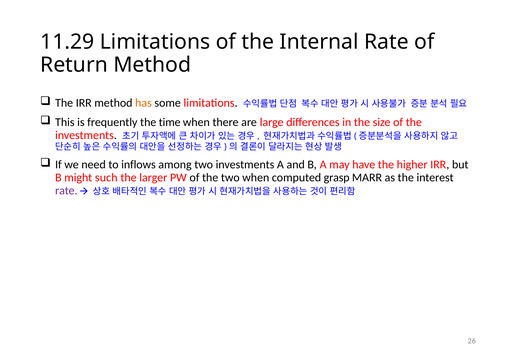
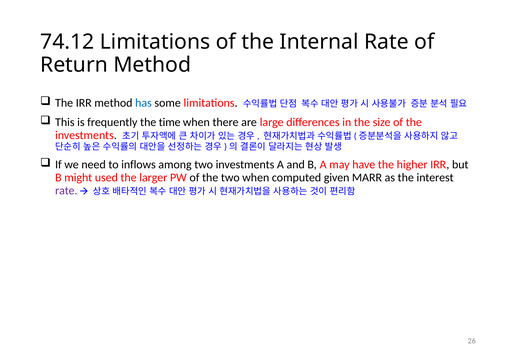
11.29: 11.29 -> 74.12 (67, 42)
has colour: orange -> blue (143, 103)
such: such -> used (106, 178)
grasp: grasp -> given (337, 178)
